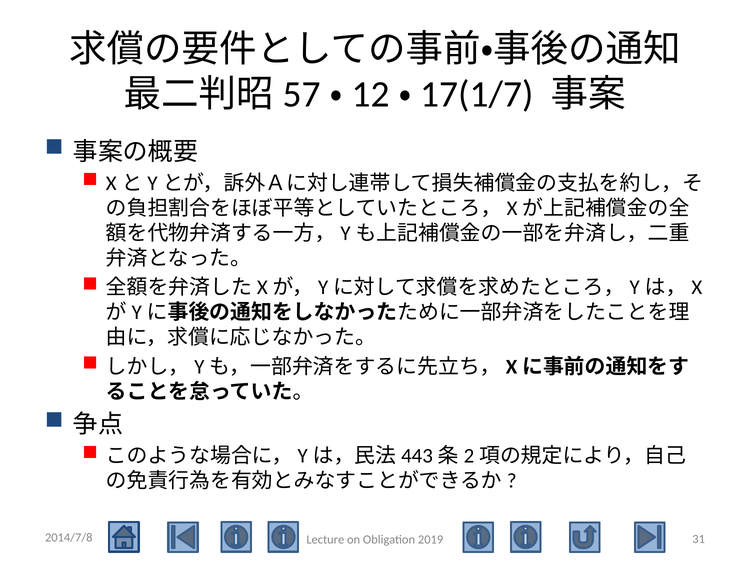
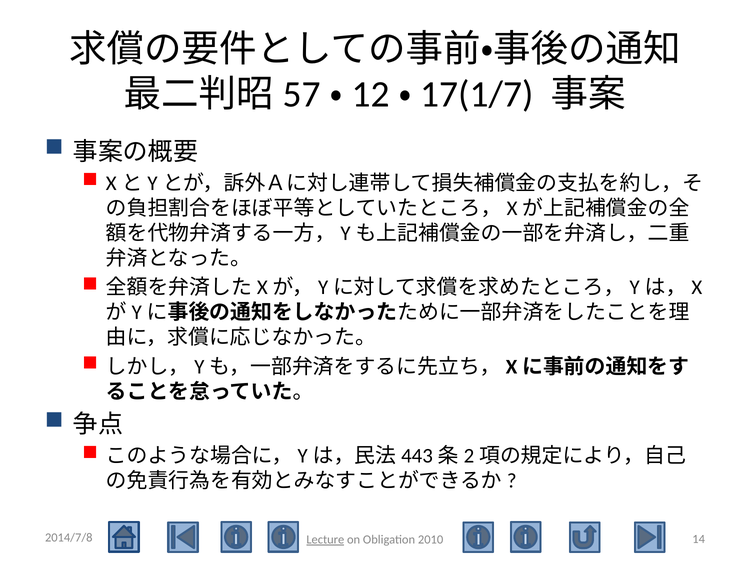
31: 31 -> 14 (699, 539)
Lecture underline: none -> present (325, 539)
2019: 2019 -> 2010 (431, 539)
